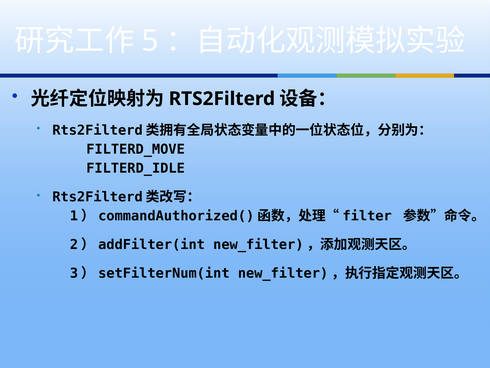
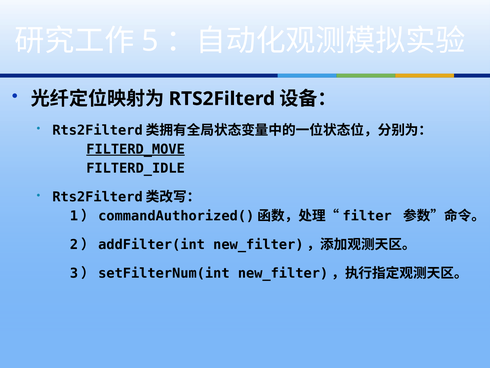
FILTERD_MOVE underline: none -> present (136, 149)
